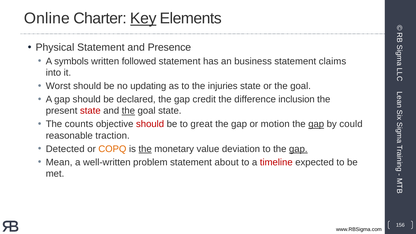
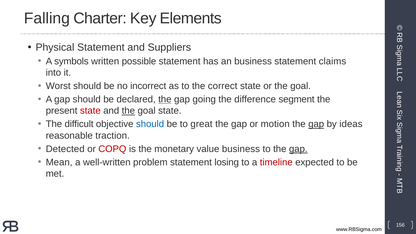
Online: Online -> Falling (47, 18)
Key underline: present -> none (143, 18)
Presence: Presence -> Suppliers (169, 48)
followed: followed -> possible (139, 61)
updating: updating -> incorrect (148, 86)
injuries: injuries -> correct (223, 86)
the underline: none -> present (165, 99)
credit: credit -> going (204, 99)
inclusion: inclusion -> segment (297, 99)
counts: counts -> difficult (79, 124)
should colour: red -> blue (150, 124)
could: could -> ideas (351, 124)
COPQ colour: orange -> red (112, 149)
the underline: present -> none (145, 149)
value deviation: deviation -> business (241, 149)
about: about -> losing (227, 162)
